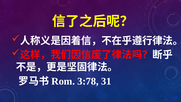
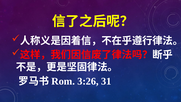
3:78: 3:78 -> 3:26 (88, 81)
